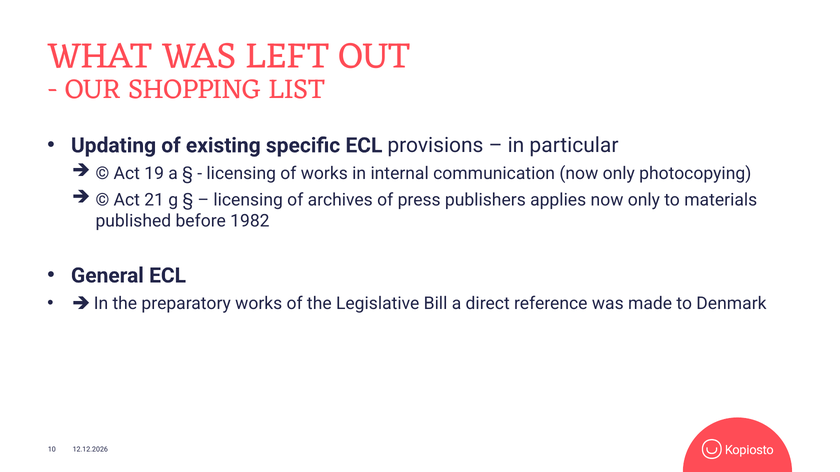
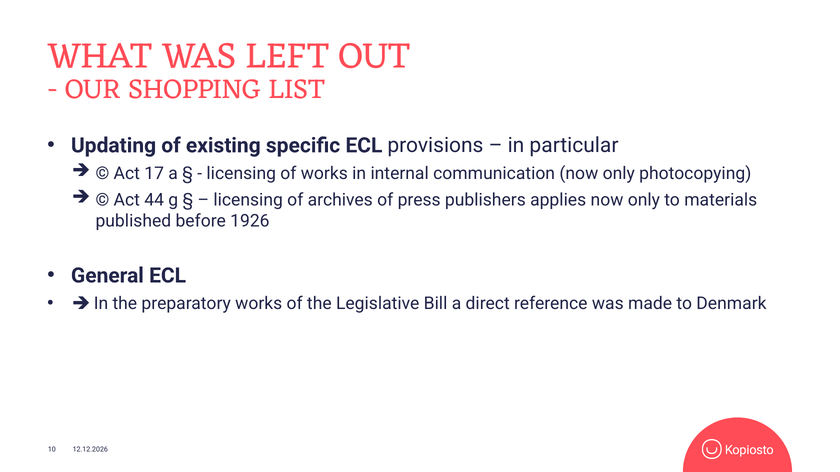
19: 19 -> 17 (154, 174)
21: 21 -> 44 (154, 200)
1982: 1982 -> 1926 (250, 221)
